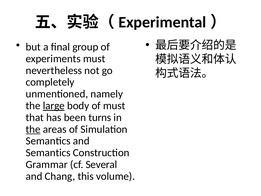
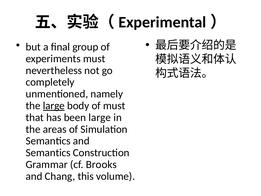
been turns: turns -> large (100, 117)
the underline: present -> none (33, 129)
Several: Several -> Brooks (101, 164)
